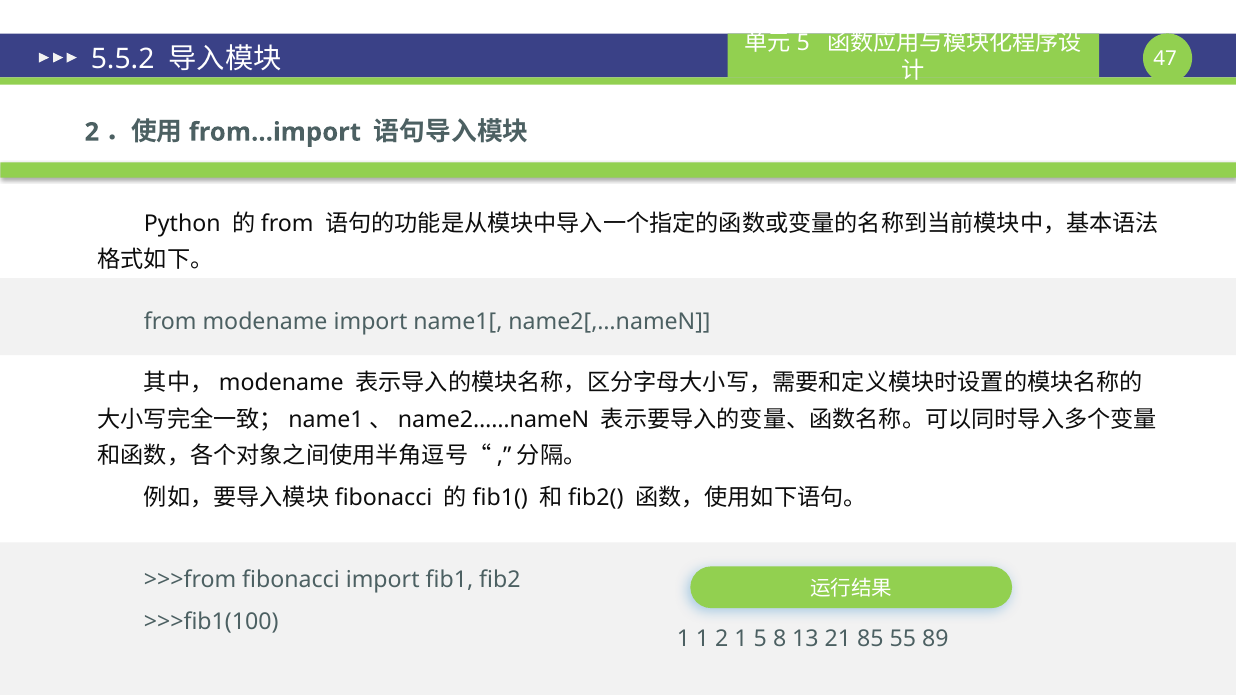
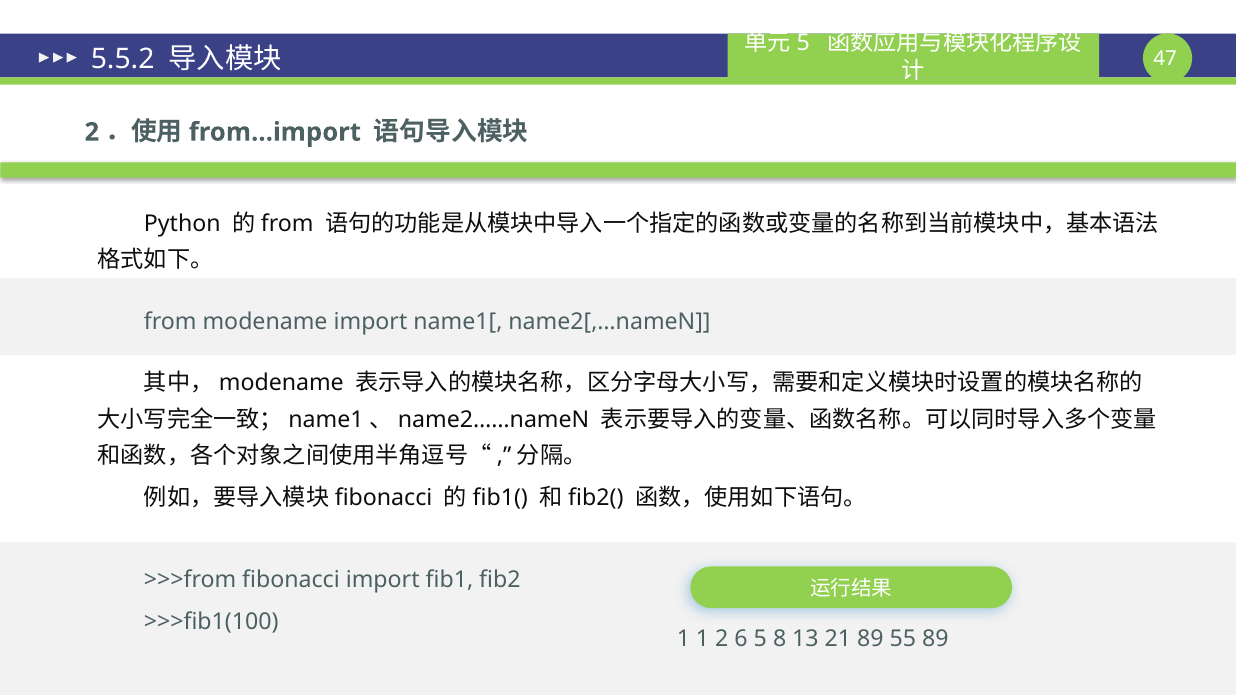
2 1: 1 -> 6 (741, 639)
21 85: 85 -> 89 (870, 639)
